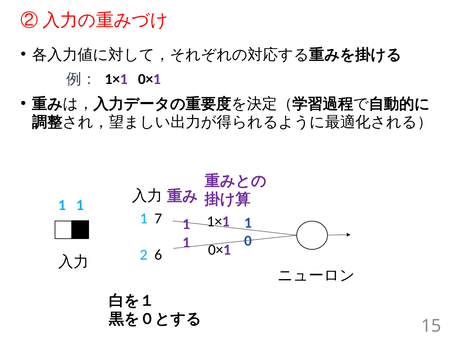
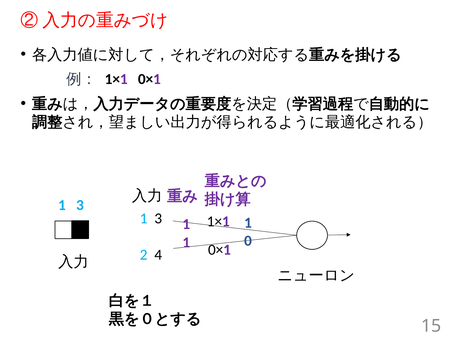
1: 1 -> 3 (80, 205)
7: 7 -> 3 (158, 218)
6: 6 -> 4 (158, 255)
